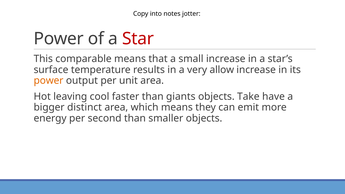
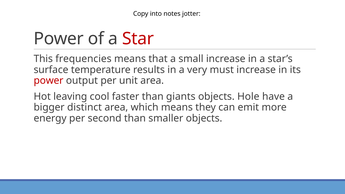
comparable: comparable -> frequencies (83, 59)
allow: allow -> must (222, 70)
power colour: orange -> red (49, 81)
Take: Take -> Hole (248, 97)
